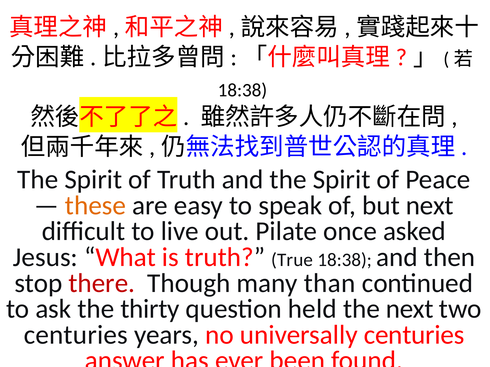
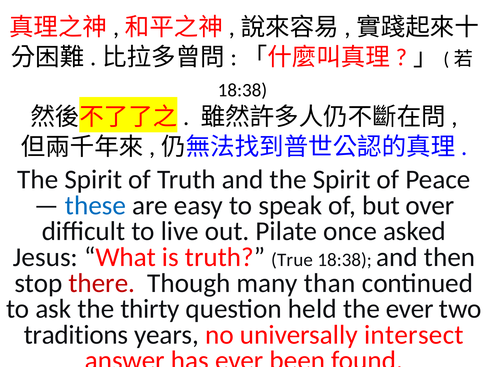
these colour: orange -> blue (96, 206)
but next: next -> over (430, 206)
the next: next -> ever (410, 309)
centuries: centuries -> traditions (76, 335)
universally centuries: centuries -> intersect (414, 335)
